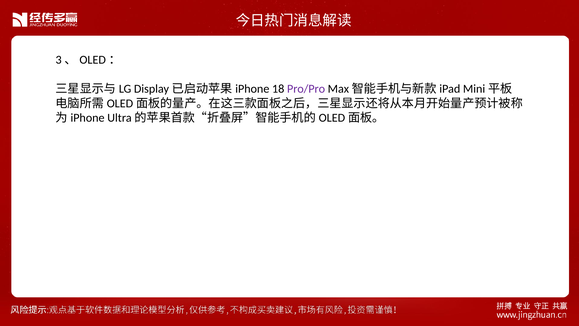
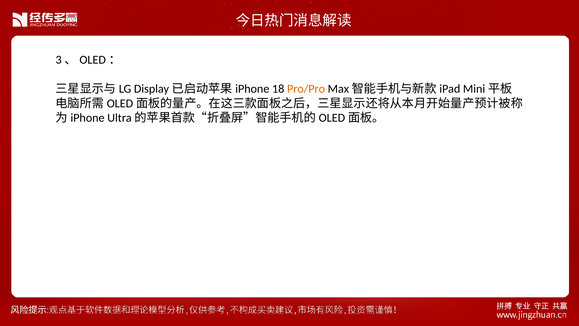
Pro/Pro colour: purple -> orange (306, 89)
